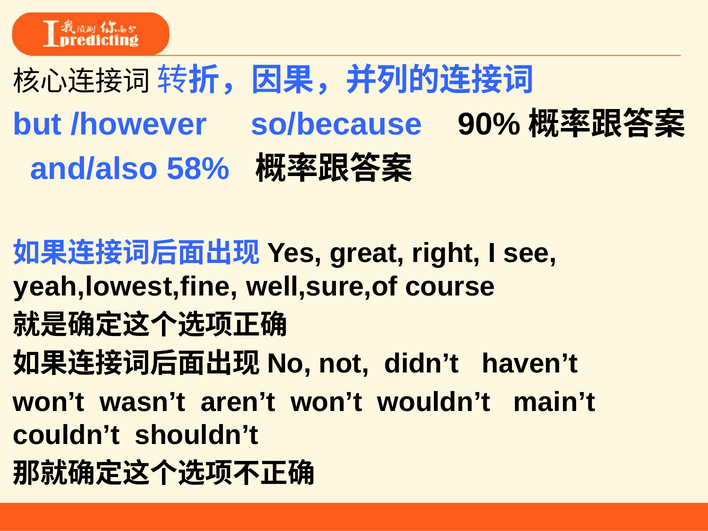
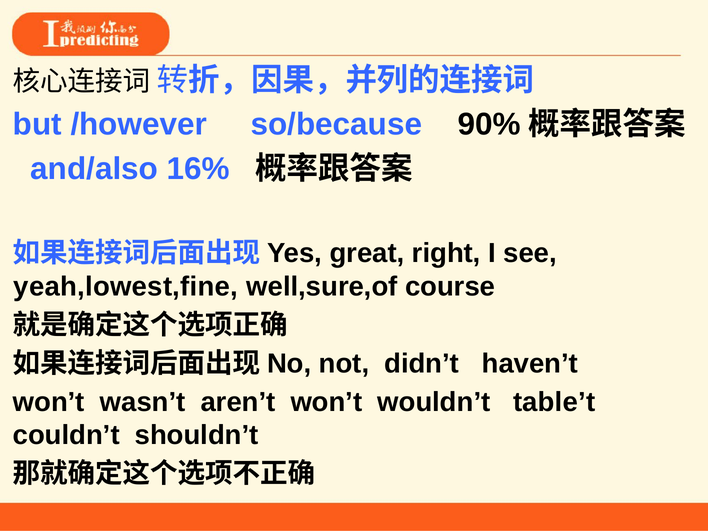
58%: 58% -> 16% (198, 169)
main’t: main’t -> table’t (554, 402)
